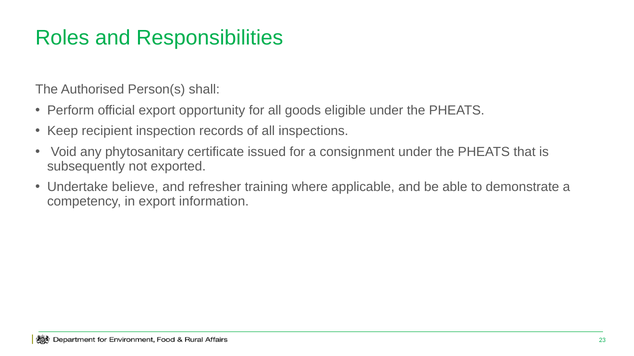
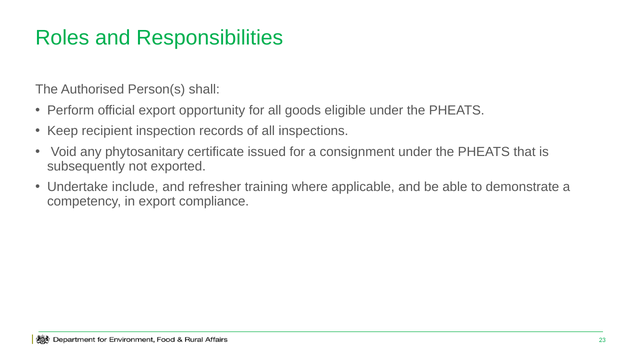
believe: believe -> include (135, 187)
information: information -> compliance (214, 202)
